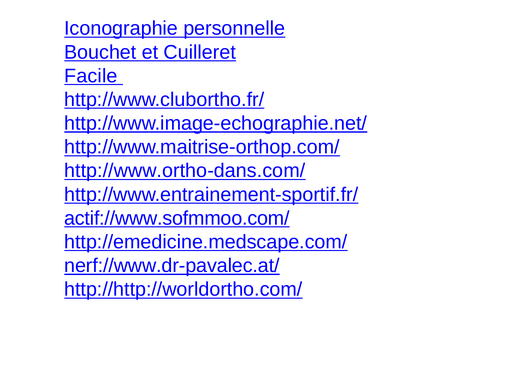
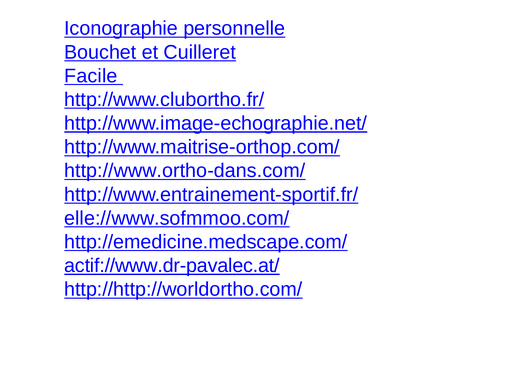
actif://www.sofmmoo.com/: actif://www.sofmmoo.com/ -> elle://www.sofmmoo.com/ (177, 218)
nerf://www.dr-pavalec.at/: nerf://www.dr-pavalec.at/ -> actif://www.dr-pavalec.at/ (172, 265)
